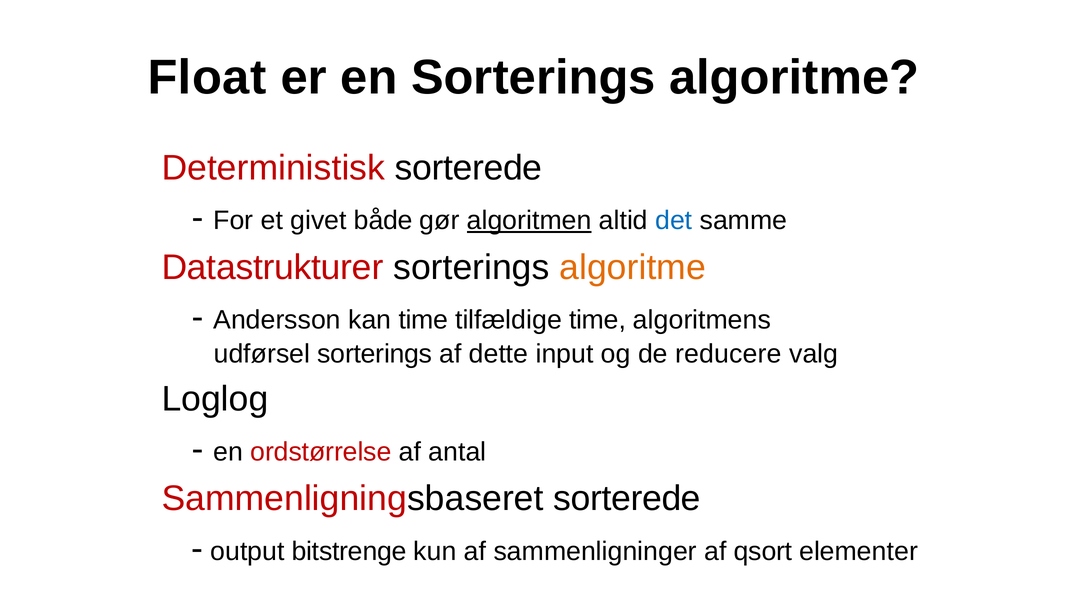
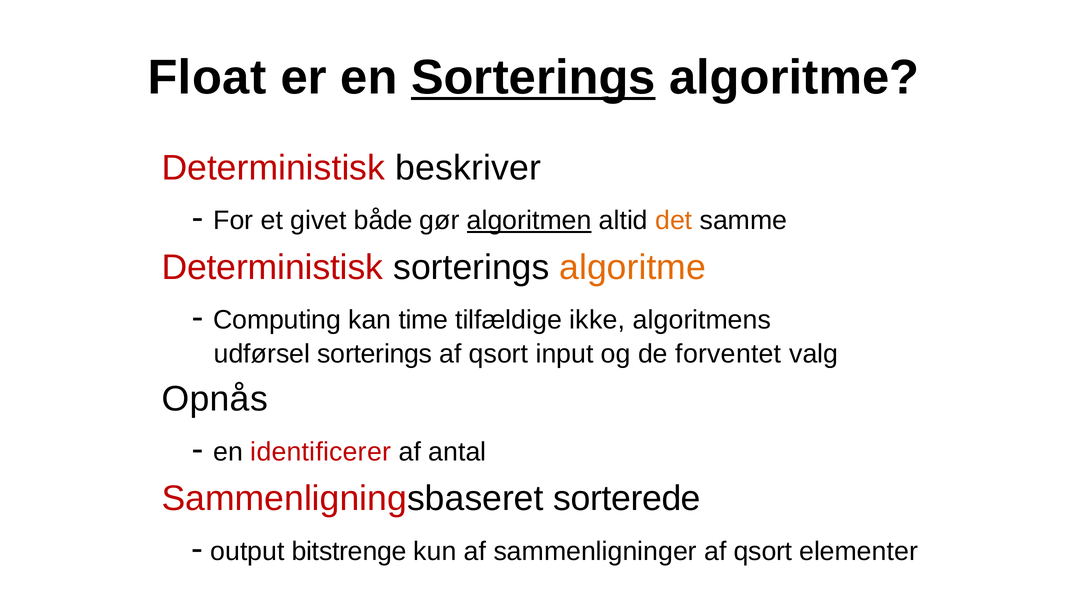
Sorterings underline: none -> present (533, 78)
Deterministisk sorterede: sorterede -> beskriver (468, 168)
det colour: blue -> orange (674, 221)
Datastrukturer: Datastrukturer -> Deterministisk (272, 268)
Andersson: Andersson -> Computing (277, 321)
tilfældige time: time -> ikke (597, 321)
dette: dette -> qsort (499, 354)
reducere: reducere -> forventet (728, 354)
Loglog: Loglog -> Opnås (215, 400)
ordstørrelse: ordstørrelse -> identificerer (321, 452)
